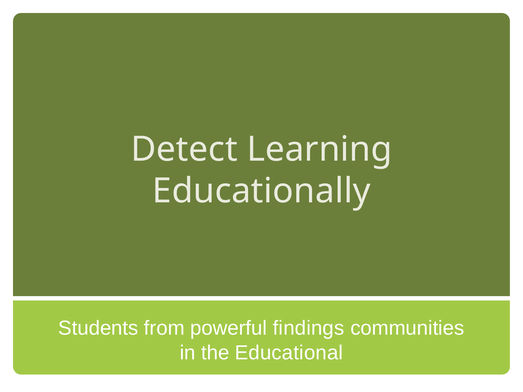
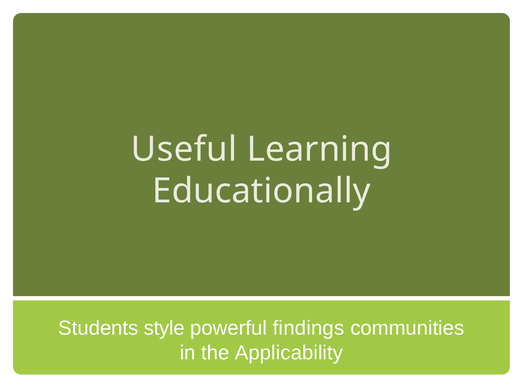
Detect: Detect -> Useful (184, 149)
from: from -> style (164, 328)
Educational: Educational -> Applicability (289, 353)
